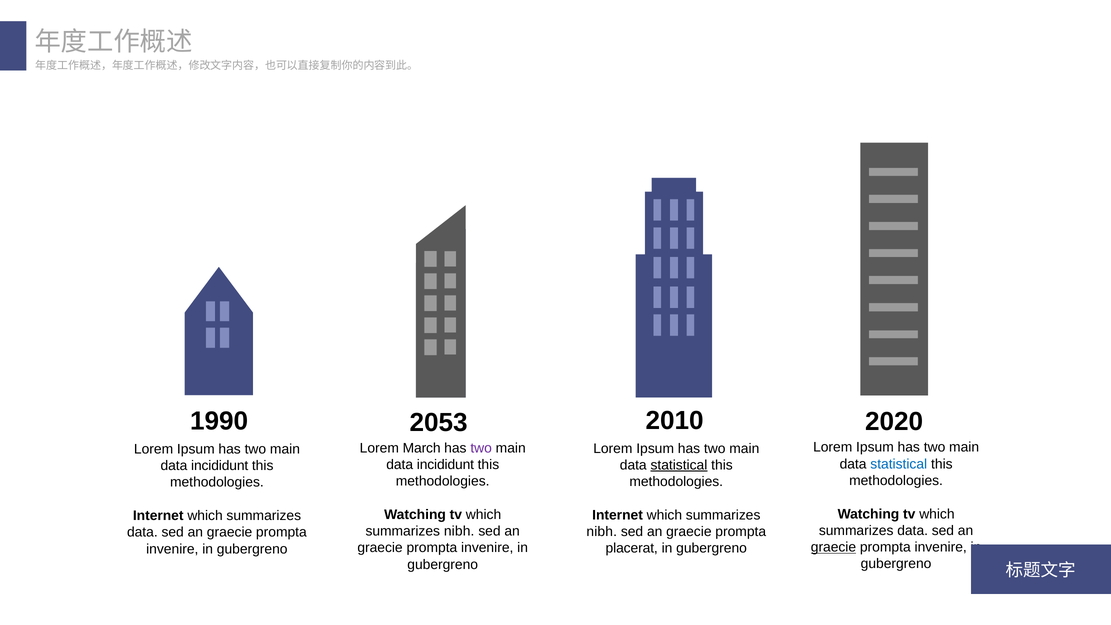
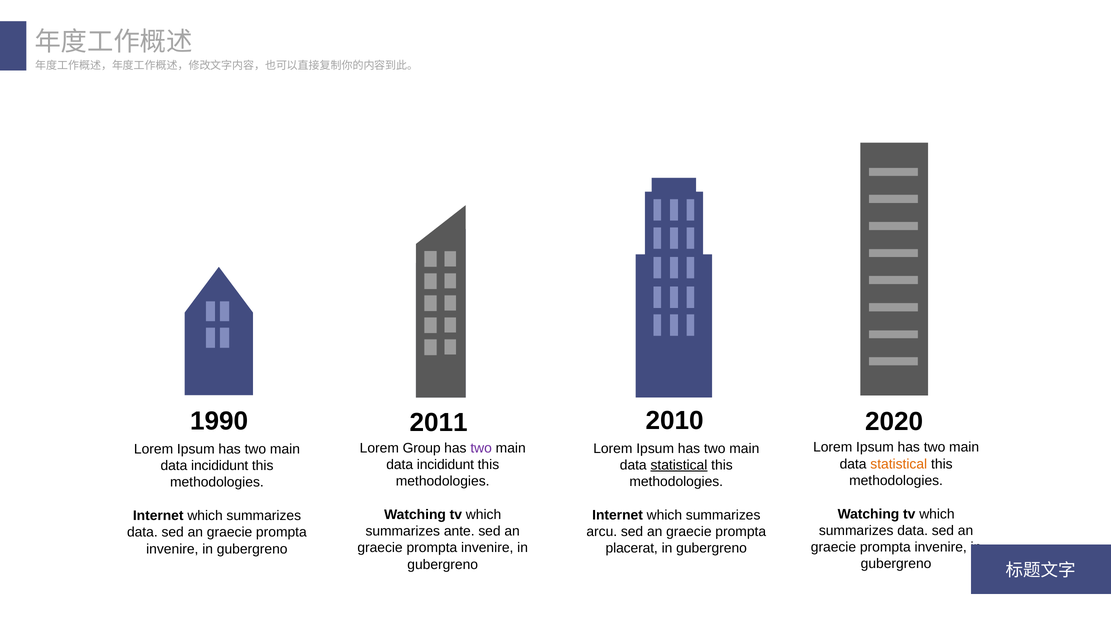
2053: 2053 -> 2011 (439, 422)
March: March -> Group (422, 448)
statistical colour: blue -> orange (899, 464)
nibh: nibh -> ante (459, 531)
nibh: nibh -> arcu (602, 532)
graecie underline: present -> none (833, 547)
